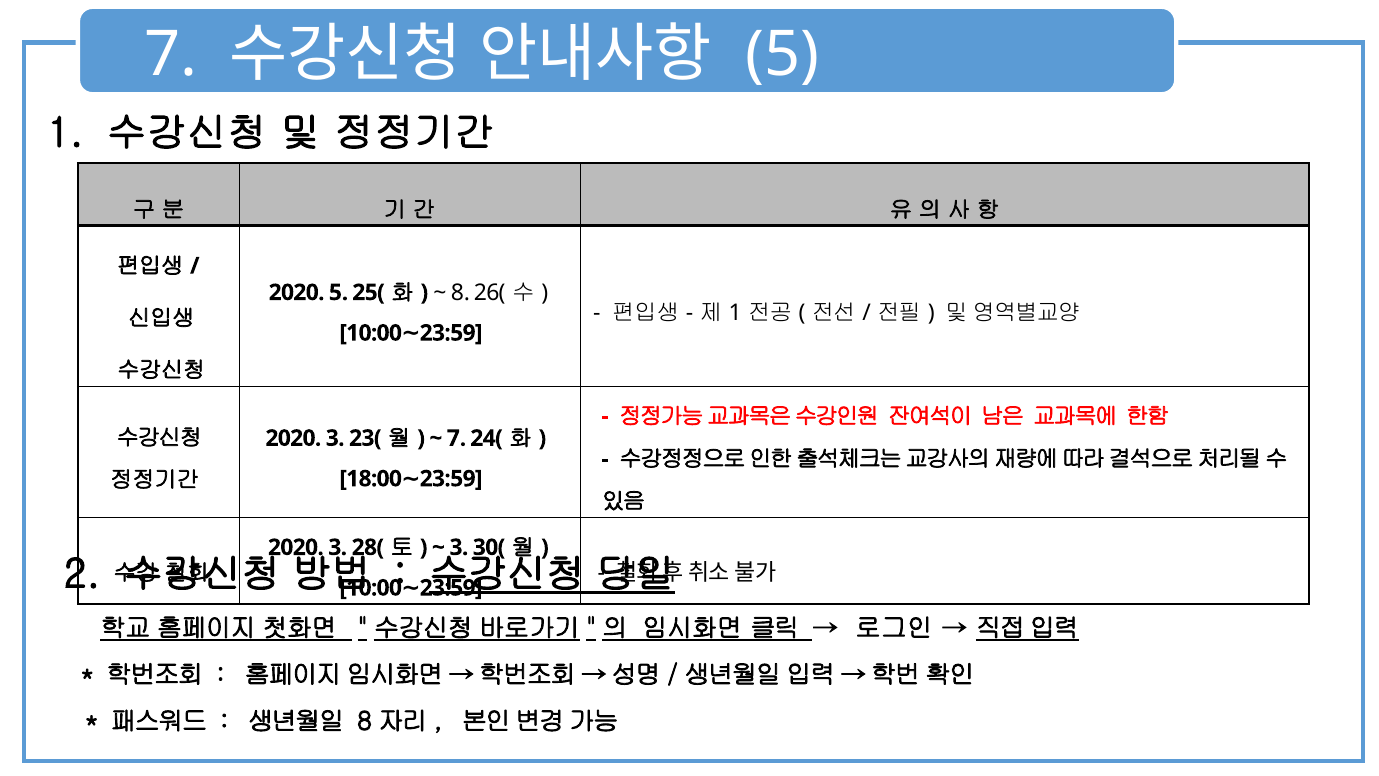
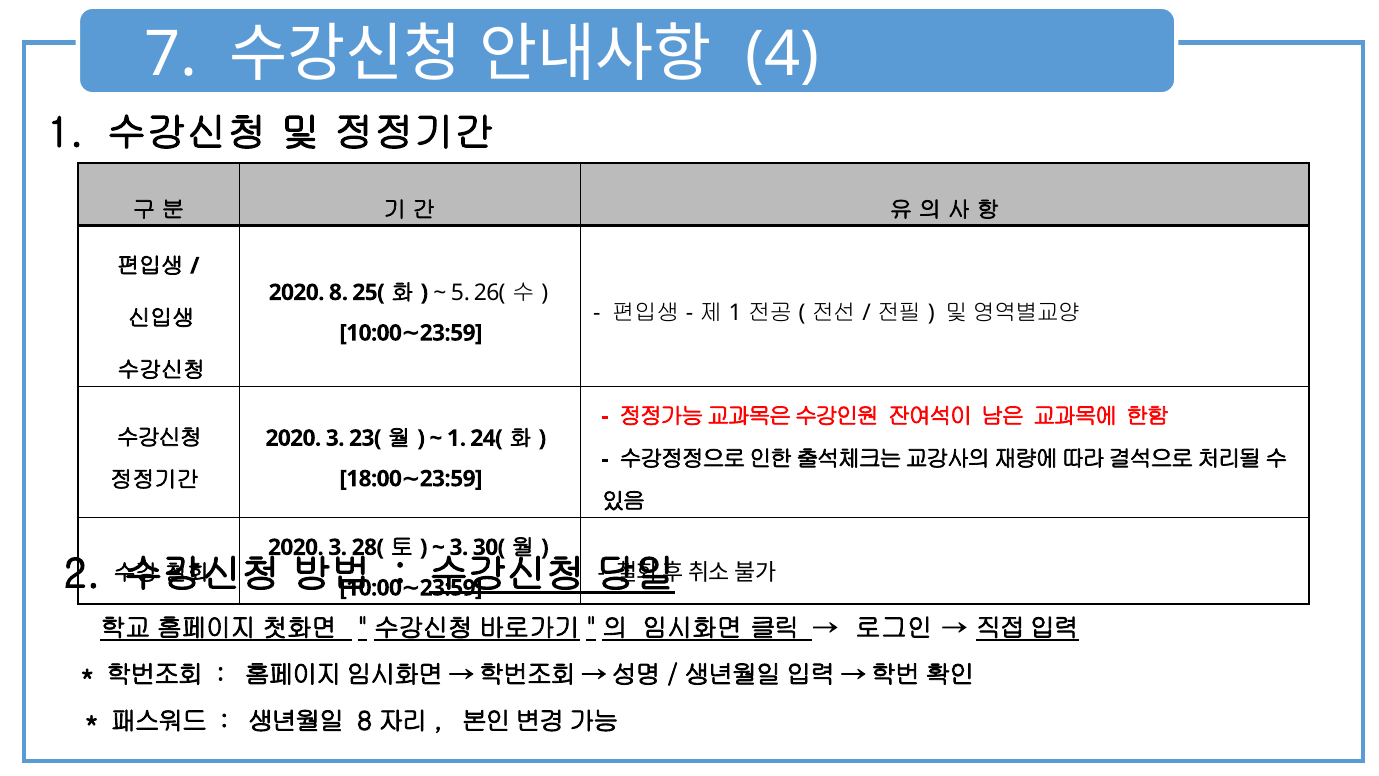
5: 5 -> 4 (782, 54)
2020 5: 5 -> 8 (339, 292)
8: 8 -> 5 (460, 292)
7: 7 -> 1 (457, 438)
